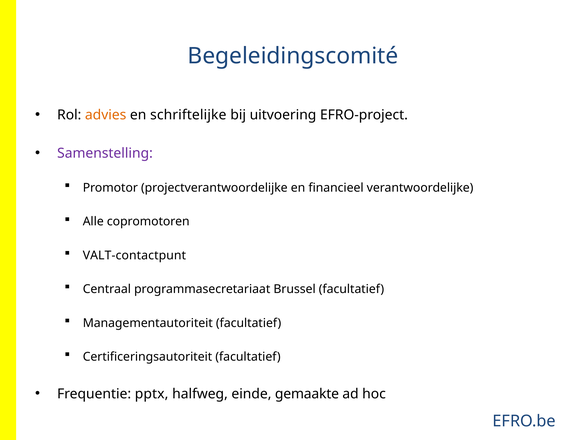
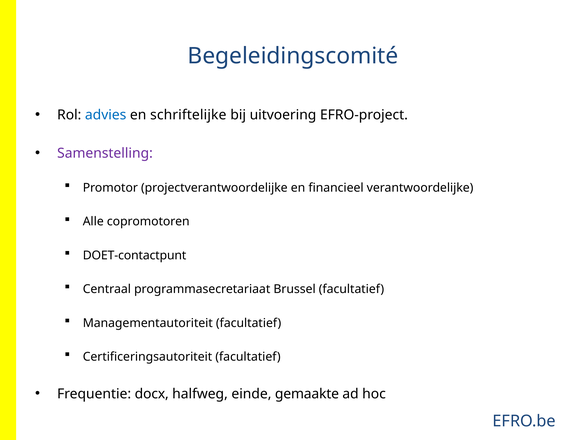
advies colour: orange -> blue (106, 115)
VALT-contactpunt: VALT-contactpunt -> DOET-contactpunt (135, 255)
pptx: pptx -> docx (152, 393)
